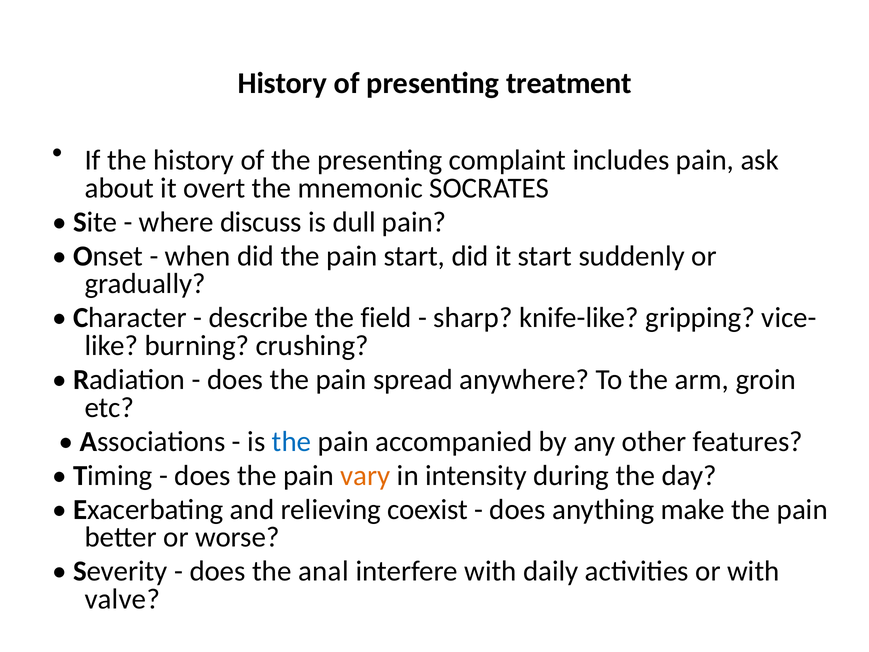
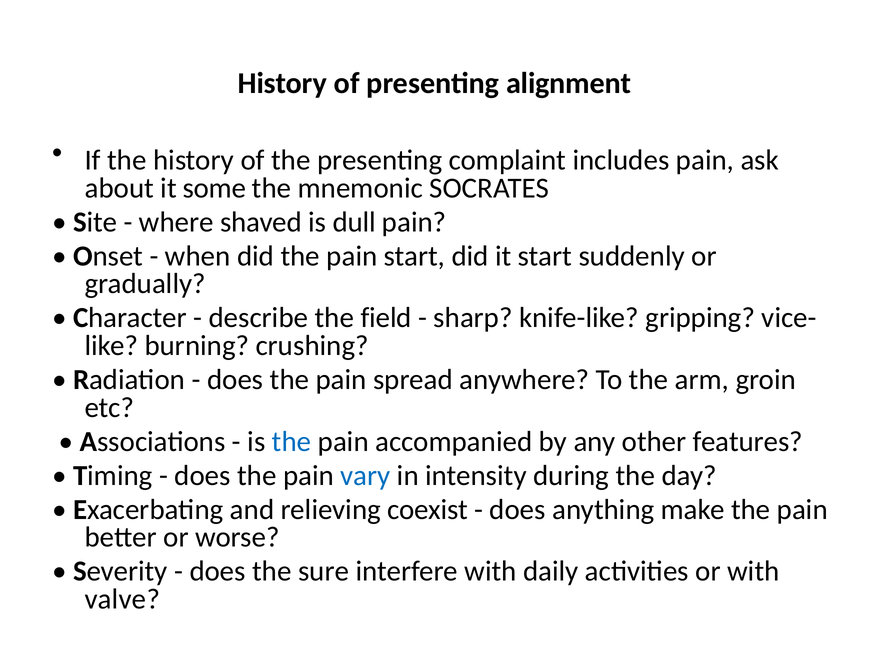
treatment: treatment -> alignment (569, 83)
overt: overt -> some (214, 188)
discuss: discuss -> shaved (261, 222)
vary colour: orange -> blue (365, 475)
anal: anal -> sure (324, 571)
